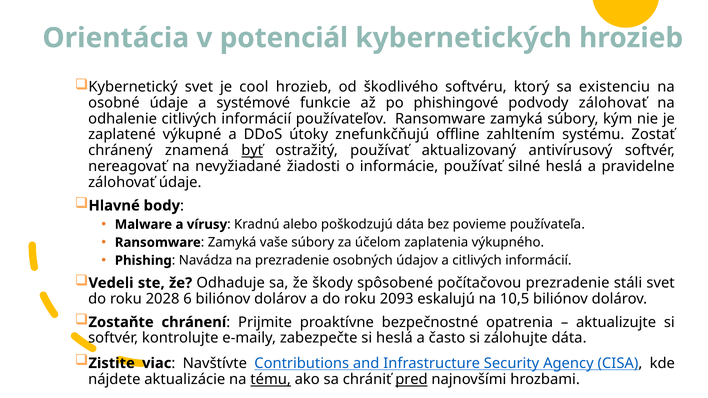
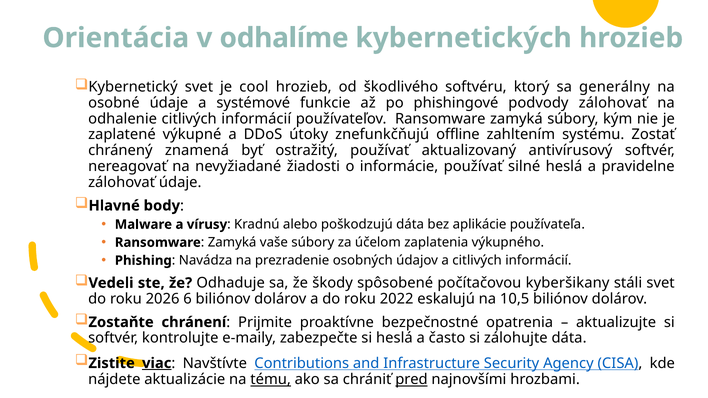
potenciál: potenciál -> odhalíme (284, 38)
existenciu: existenciu -> generálny (615, 87)
byť underline: present -> none (252, 151)
povieme: povieme -> aplikácie (480, 225)
počítačovou prezradenie: prezradenie -> kyberšikany (568, 283)
2028: 2028 -> 2026 (163, 299)
2093: 2093 -> 2022 (397, 299)
viac underline: none -> present (157, 363)
